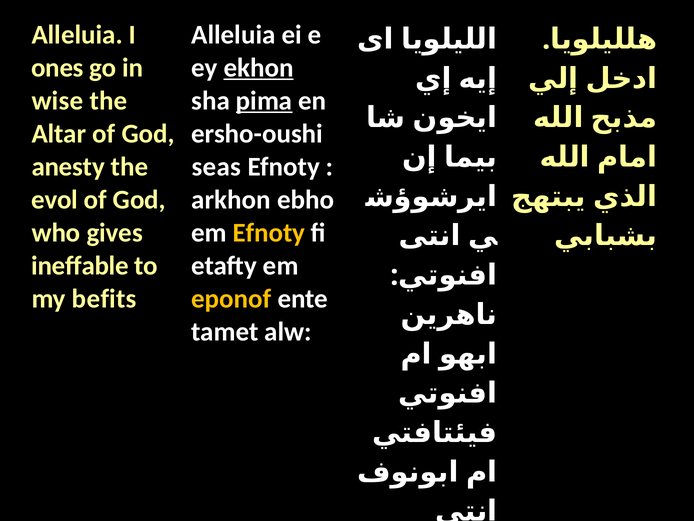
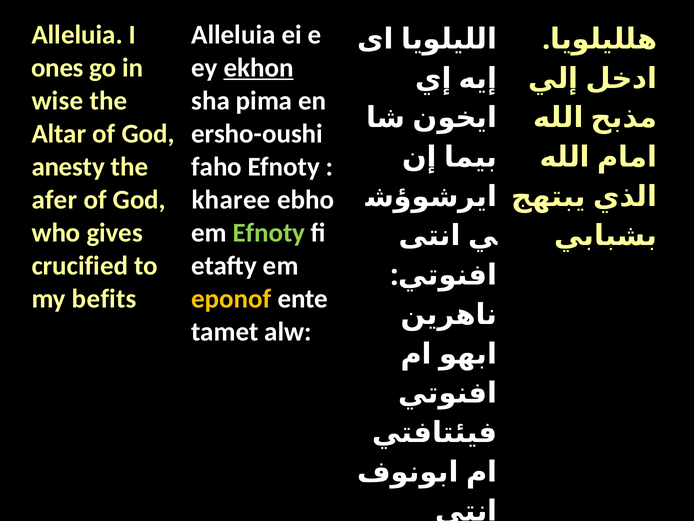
pima underline: present -> none (264, 101)
seas: seas -> faho (217, 166)
evol: evol -> afer (54, 199)
arkhon: arkhon -> kharee (231, 199)
Efnoty colour: yellow -> light green (269, 232)
ineffable: ineffable -> crucified (80, 265)
